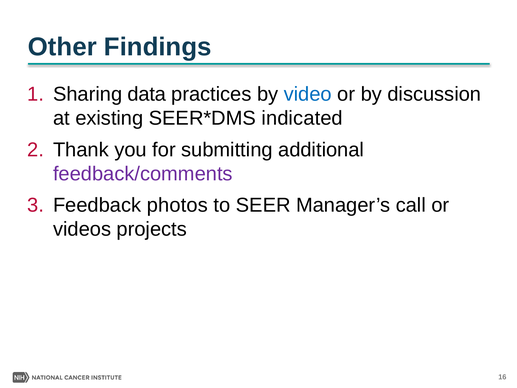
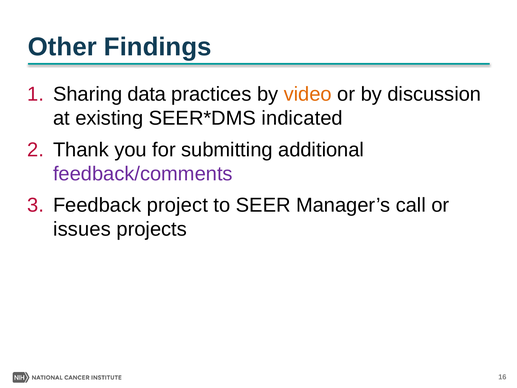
video colour: blue -> orange (308, 94)
photos: photos -> project (177, 205)
videos: videos -> issues (82, 229)
